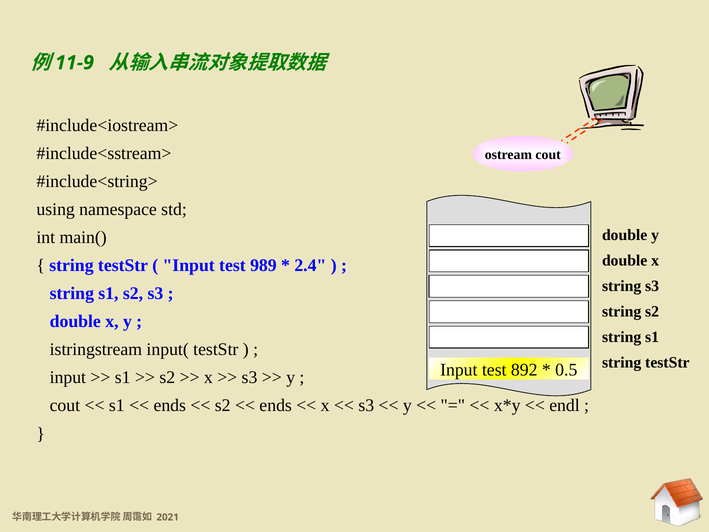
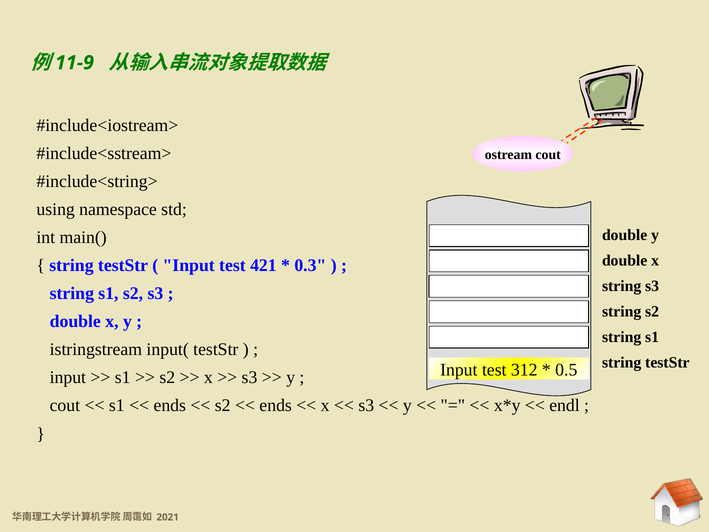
989: 989 -> 421 (263, 265)
2.4: 2.4 -> 0.3 (310, 265)
892: 892 -> 312 (524, 370)
